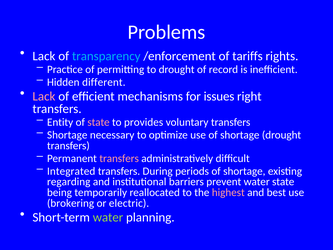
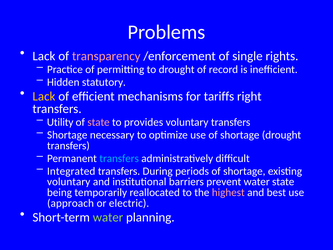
transparency colour: light blue -> pink (106, 56)
tariffs: tariffs -> single (247, 56)
different: different -> statutory (104, 82)
Lack colour: pink -> yellow (44, 96)
issues: issues -> tariffs (219, 96)
Entity: Entity -> Utility (60, 122)
transfers colour: pink -> light blue (119, 158)
regarding: regarding -> voluntary (69, 182)
brokering: brokering -> approach (71, 203)
